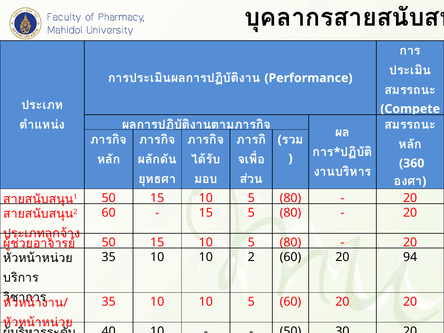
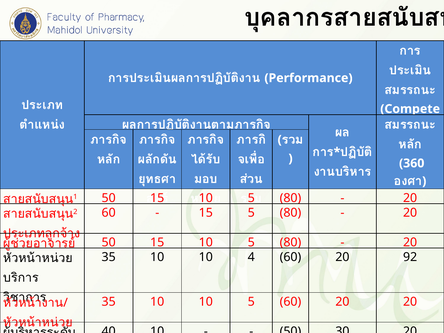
10 2: 2 -> 4 (251, 257)
94: 94 -> 92 (410, 257)
